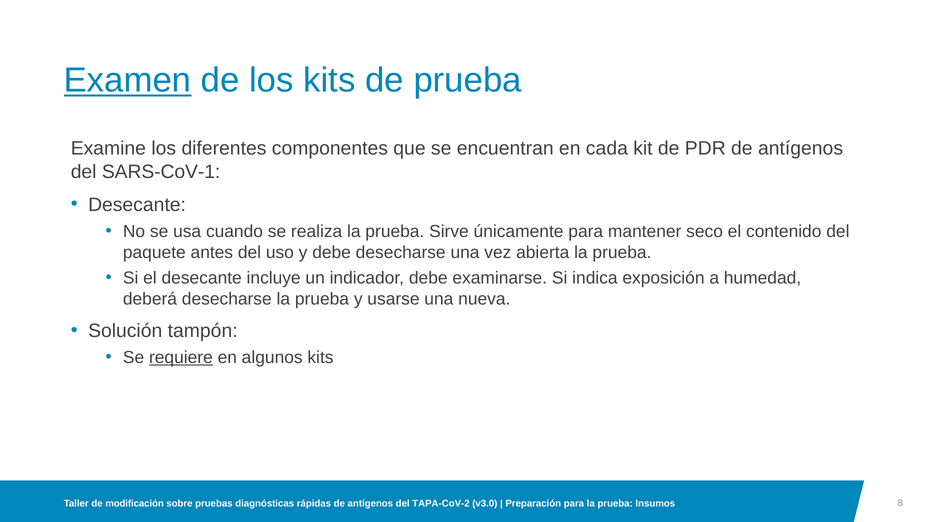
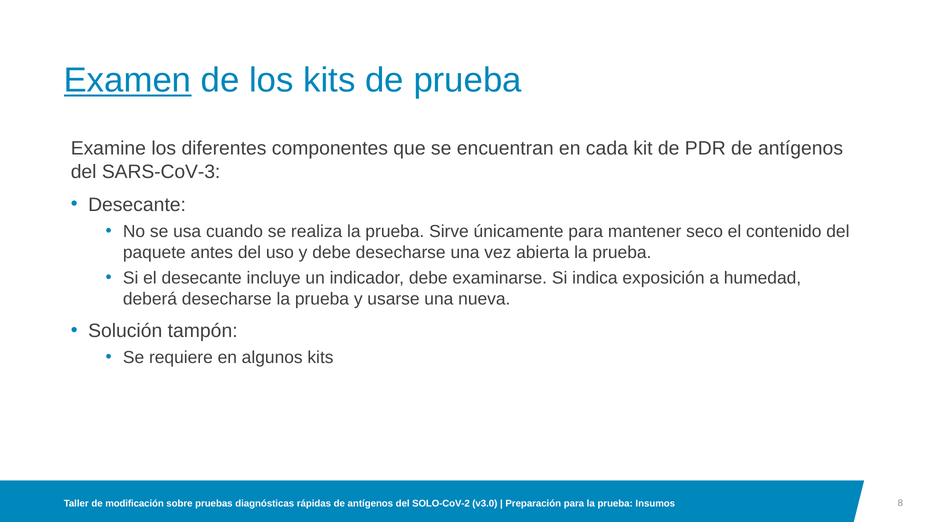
SARS-CoV-1: SARS-CoV-1 -> SARS-CoV-3 (161, 172)
requiere underline: present -> none (181, 357)
TAPA-CoV-2: TAPA-CoV-2 -> SOLO-CoV-2 (441, 504)
